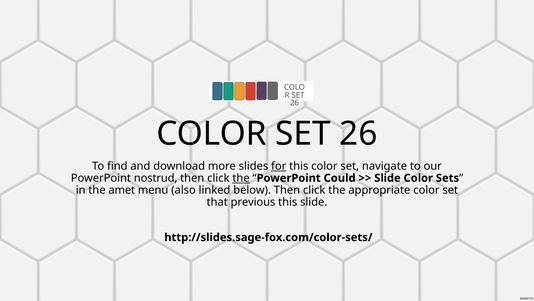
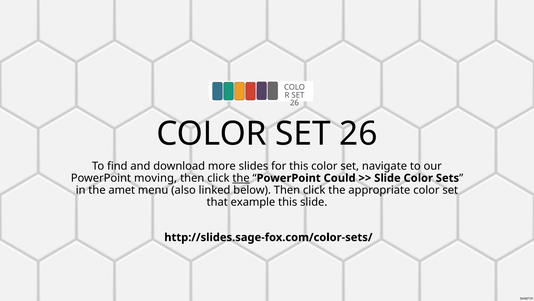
for underline: present -> none (279, 166)
nostrud: nostrud -> moving (156, 178)
previous: previous -> example (253, 202)
